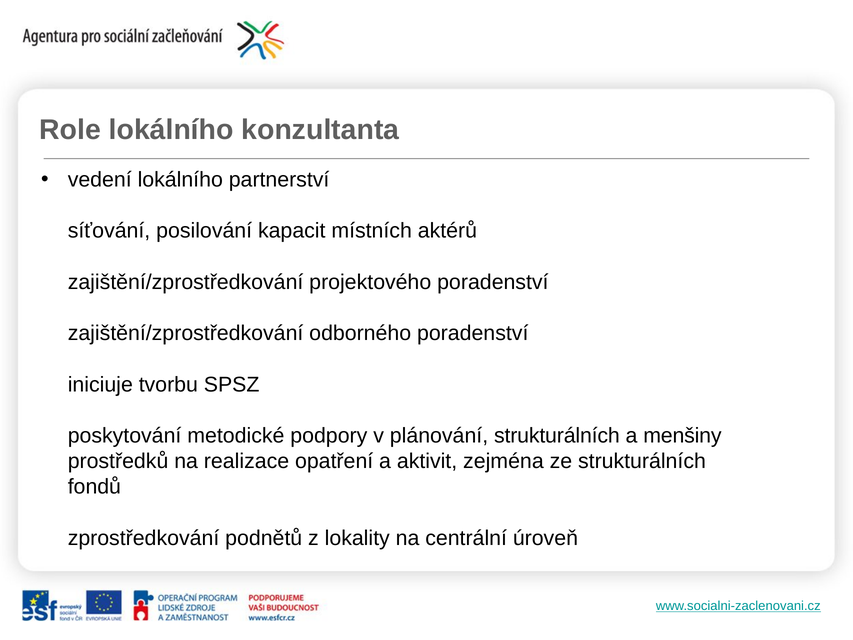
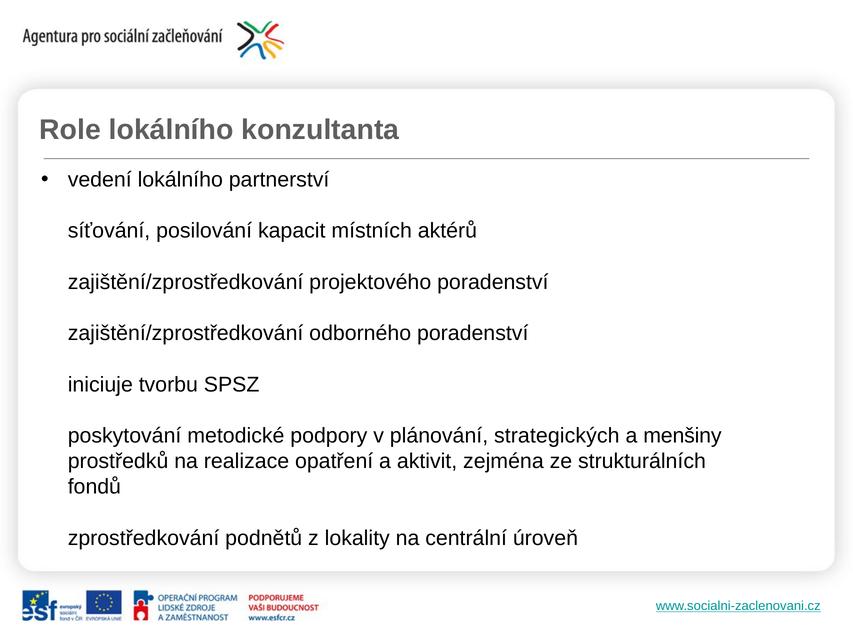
plánování strukturálních: strukturálních -> strategických (557, 436)
